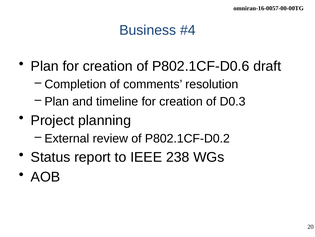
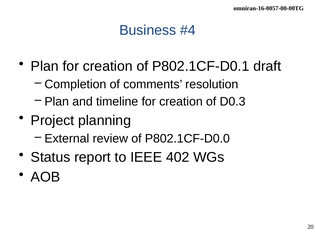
P802.1CF-D0.6: P802.1CF-D0.6 -> P802.1CF-D0.1 (201, 66)
P802.1CF-D0.2: P802.1CF-D0.2 -> P802.1CF-D0.0 (187, 138)
238: 238 -> 402 (178, 157)
